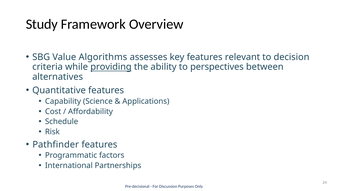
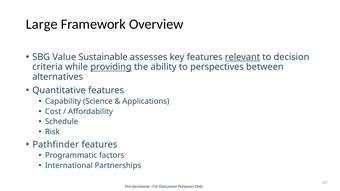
Study: Study -> Large (42, 24)
Algorithms: Algorithms -> Sustainable (103, 57)
relevant underline: none -> present (242, 57)
